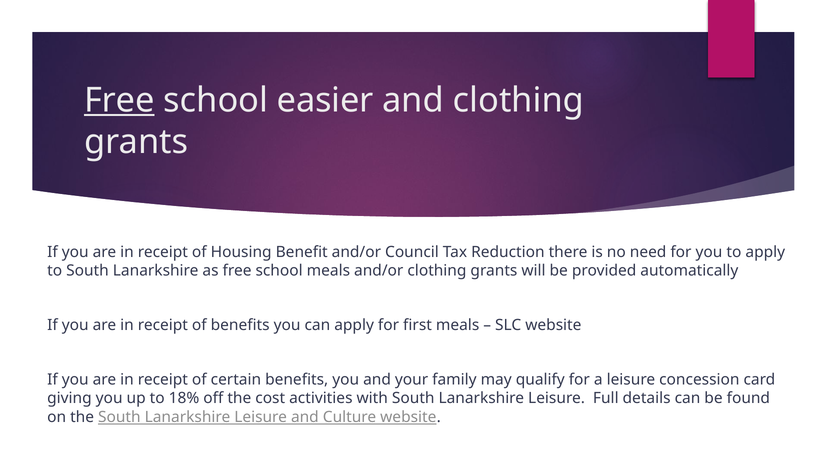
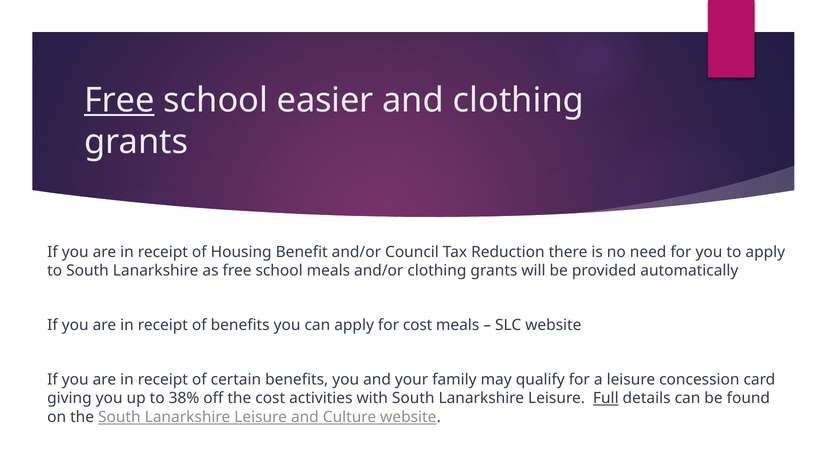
for first: first -> cost (418, 325)
18%: 18% -> 38% (184, 399)
Full underline: none -> present (606, 399)
